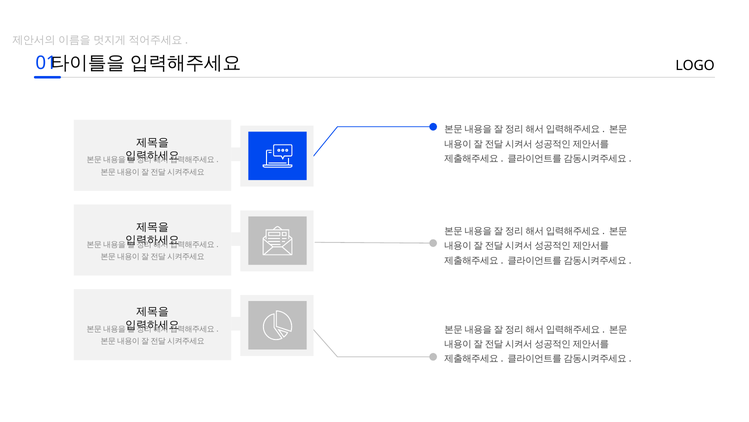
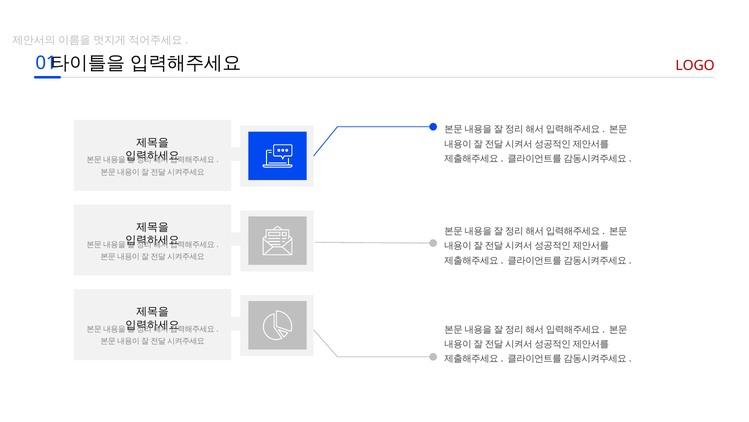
LOGO colour: black -> red (695, 66)
